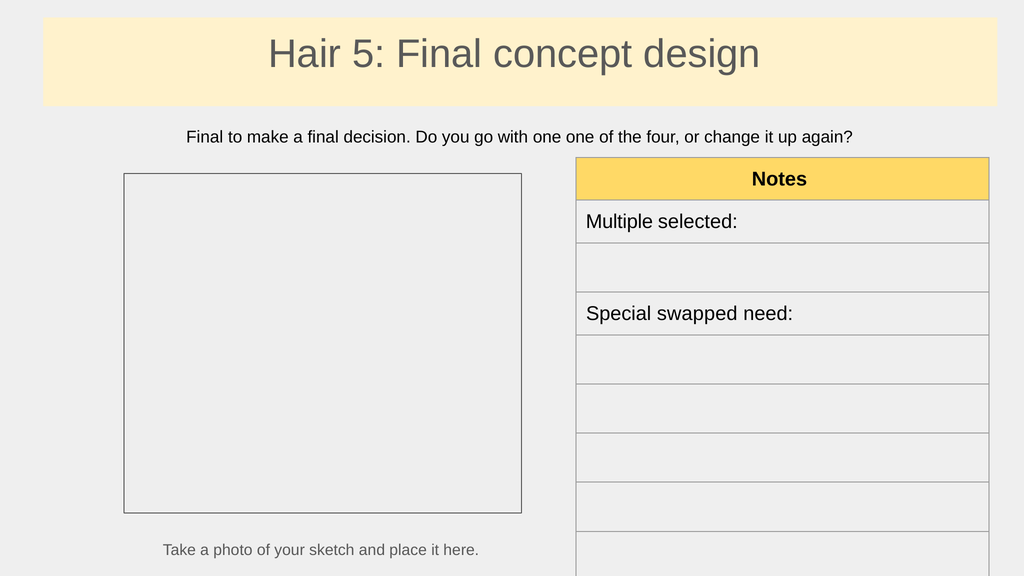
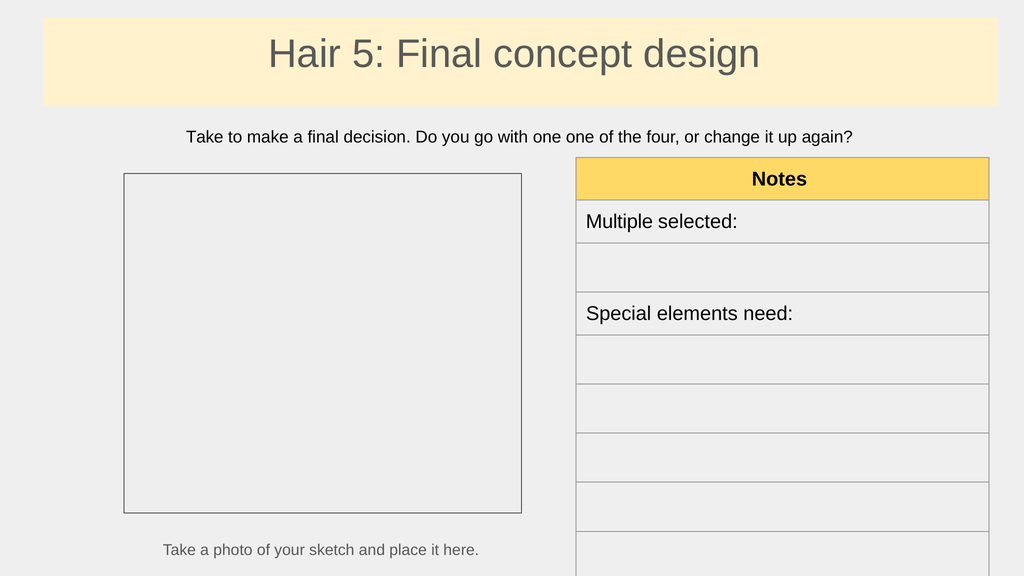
Final: Final -> Take (205, 137)
swapped: swapped -> elements (697, 314)
